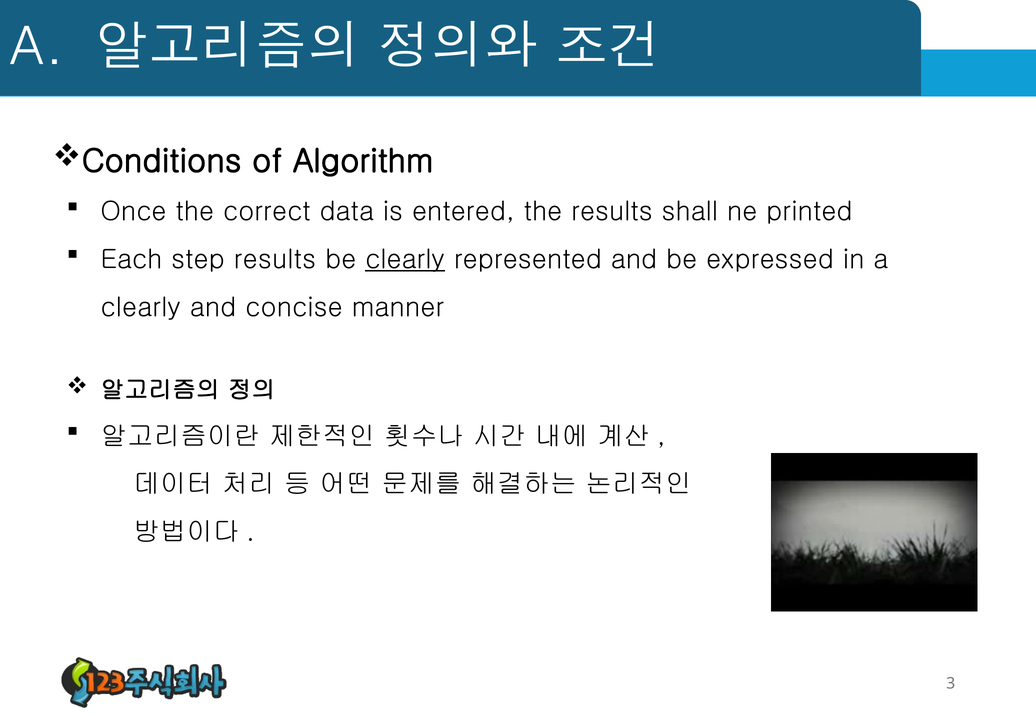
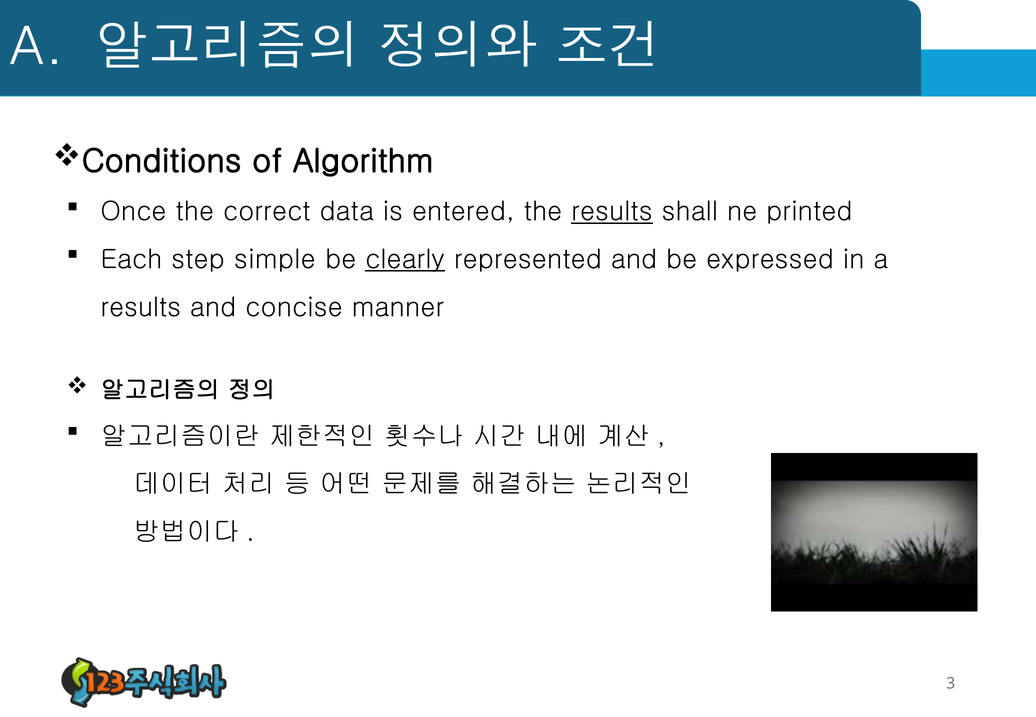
results underline: none -> present (612, 212)
step results: results -> simple (275, 260)
clearly: clearly -> results (141, 307)
